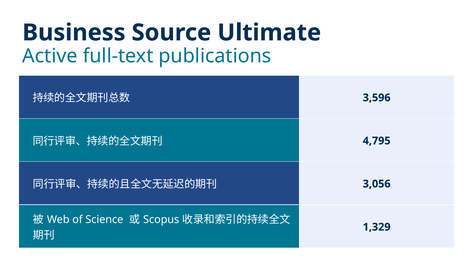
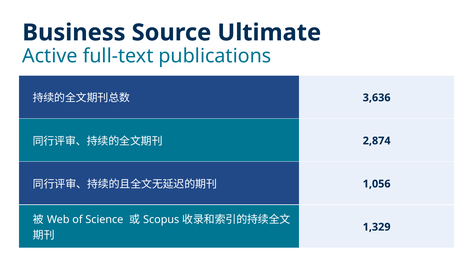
3,596: 3,596 -> 3,636 (377, 98)
4,795: 4,795 -> 2,874 (377, 141)
3,056: 3,056 -> 1,056 (377, 184)
